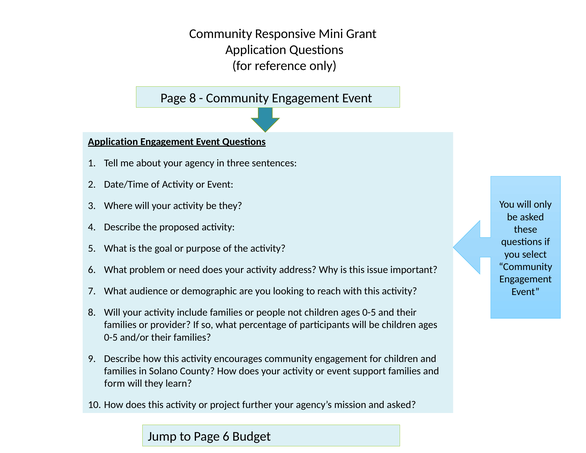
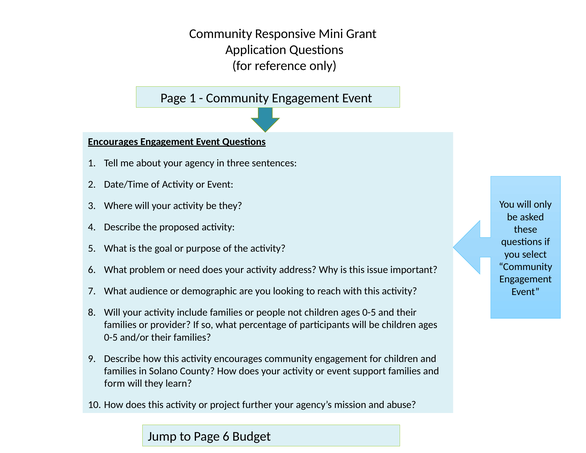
Page 8: 8 -> 1 (193, 98)
Application: Application -> Encourages (113, 142)
and asked: asked -> abuse (401, 405)
